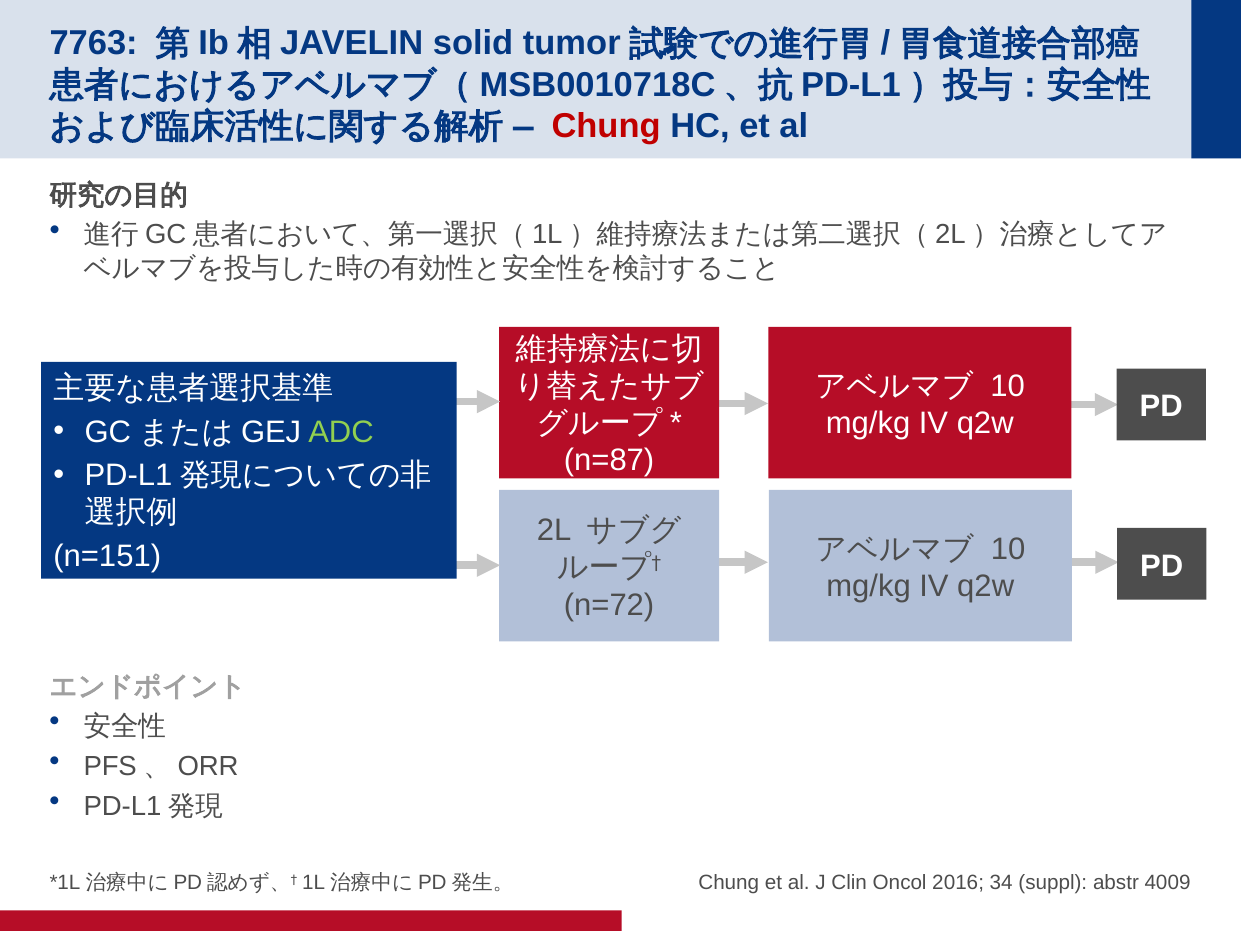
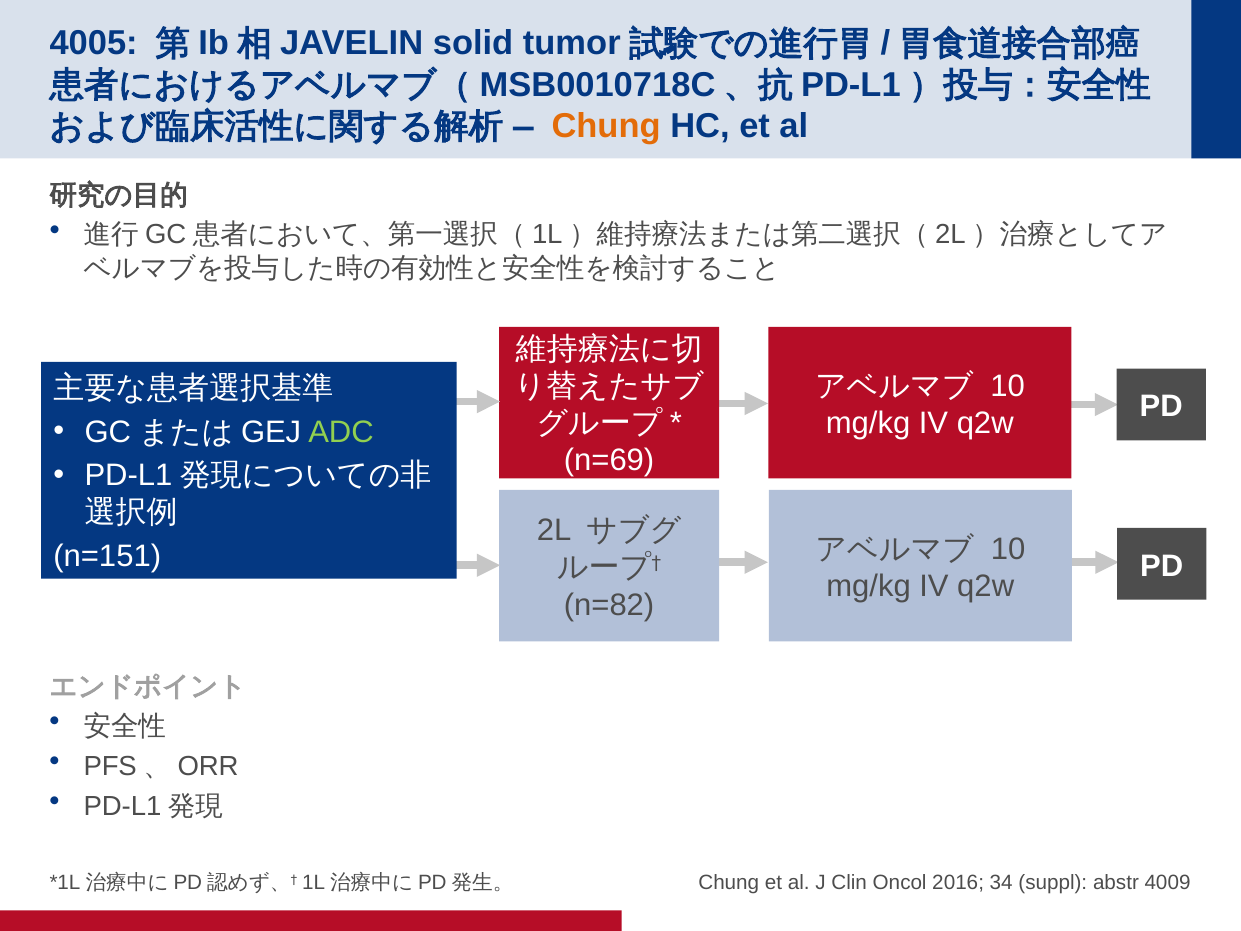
7763: 7763 -> 4005 (94, 43)
Chung colour: red -> orange (606, 126)
n=87: n=87 -> n=69 (609, 460)
n=72: n=72 -> n=82 (609, 605)
